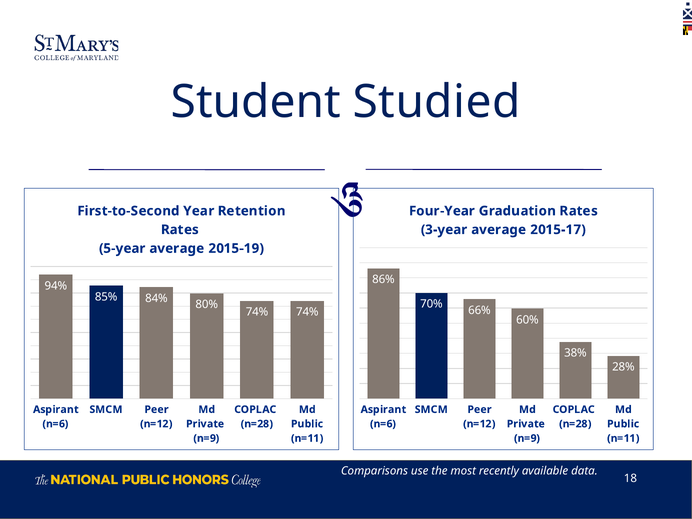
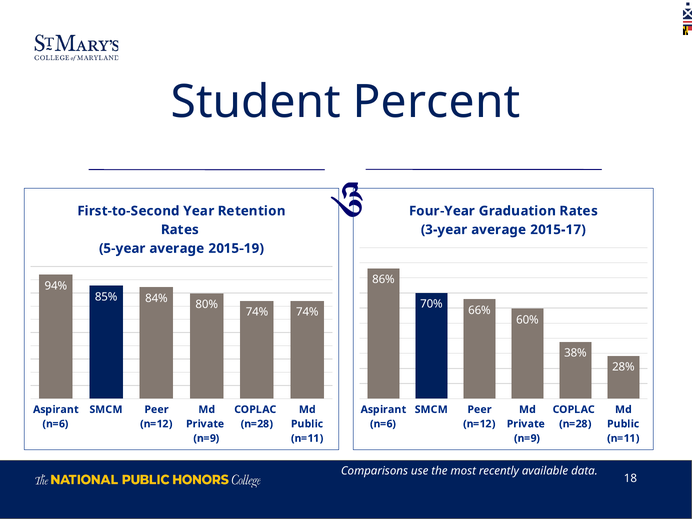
Studied: Studied -> Percent (437, 102)
